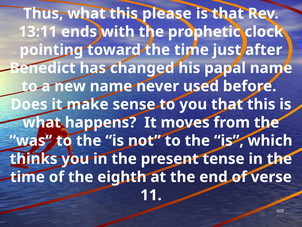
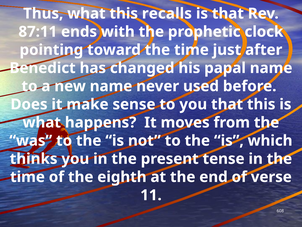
please: please -> recalls (167, 14)
13:11: 13:11 -> 87:11 (38, 32)
